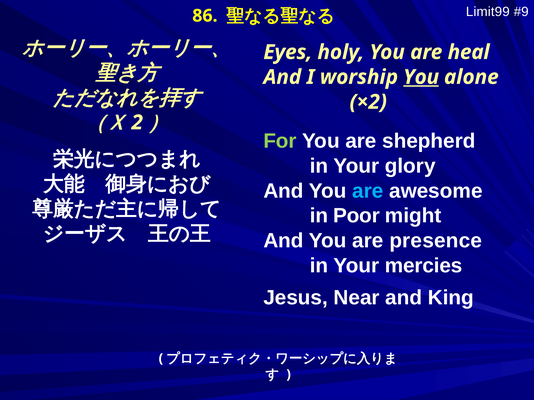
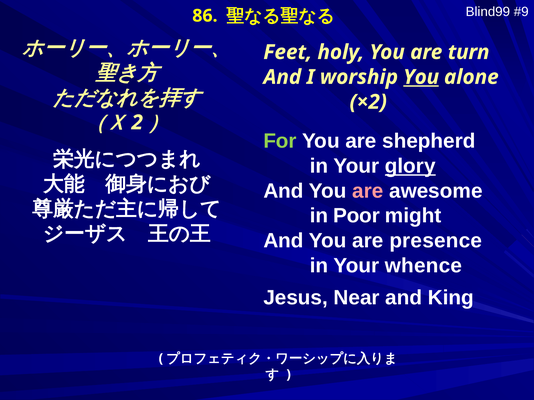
Limit99: Limit99 -> Blind99 (488, 12)
Eyes: Eyes -> Feet (288, 52)
heal: heal -> turn (469, 52)
glory underline: none -> present (410, 166)
are colour: light blue -> pink (368, 191)
mercies: mercies -> whence (423, 266)
